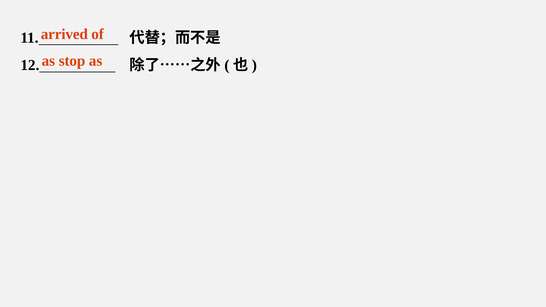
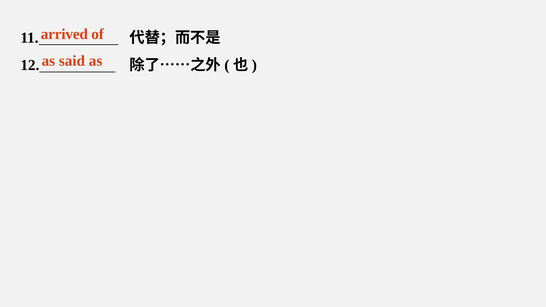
stop: stop -> said (72, 61)
